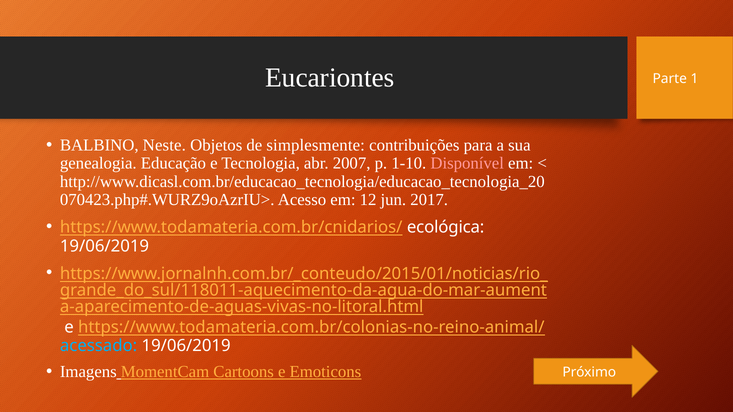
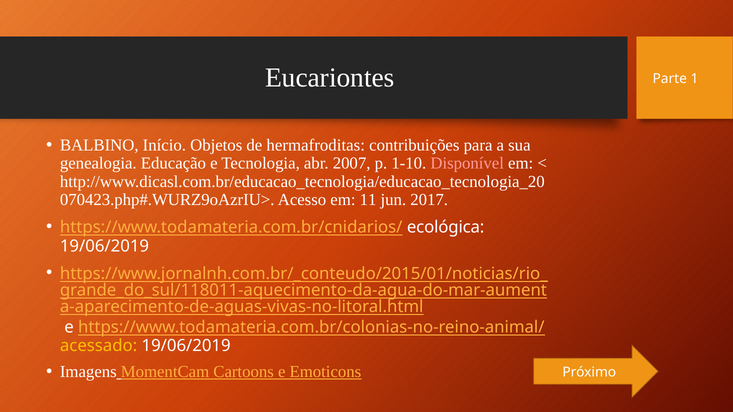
Neste: Neste -> Início (164, 145)
simplesmente: simplesmente -> hermafroditas (316, 145)
12: 12 -> 11 (368, 200)
acessado colour: light blue -> yellow (99, 346)
